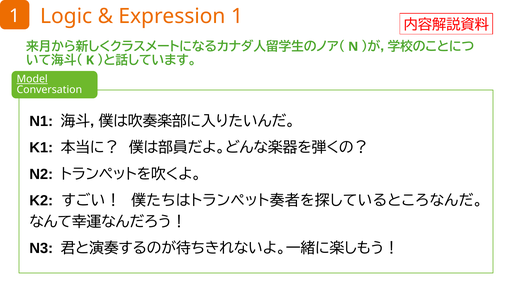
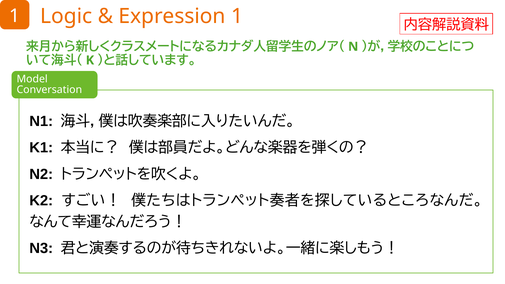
Model underline: present -> none (32, 79)
